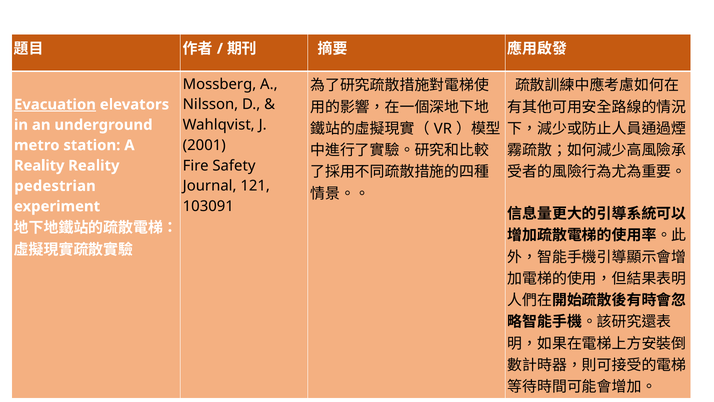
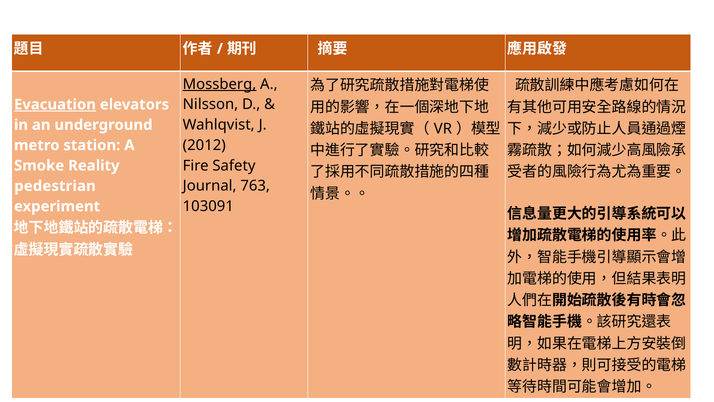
Mossberg underline: none -> present (220, 84)
2001: 2001 -> 2012 (204, 145)
Reality: Reality -> Smoke (39, 165)
121: 121 -> 763 (255, 186)
